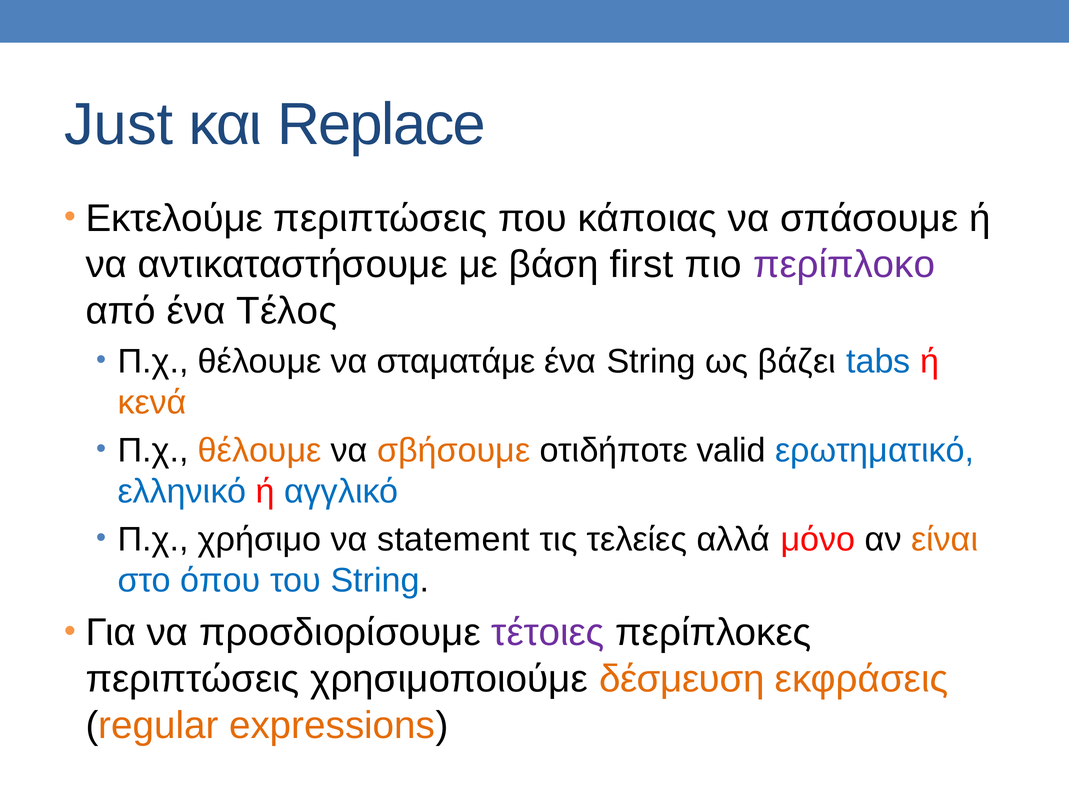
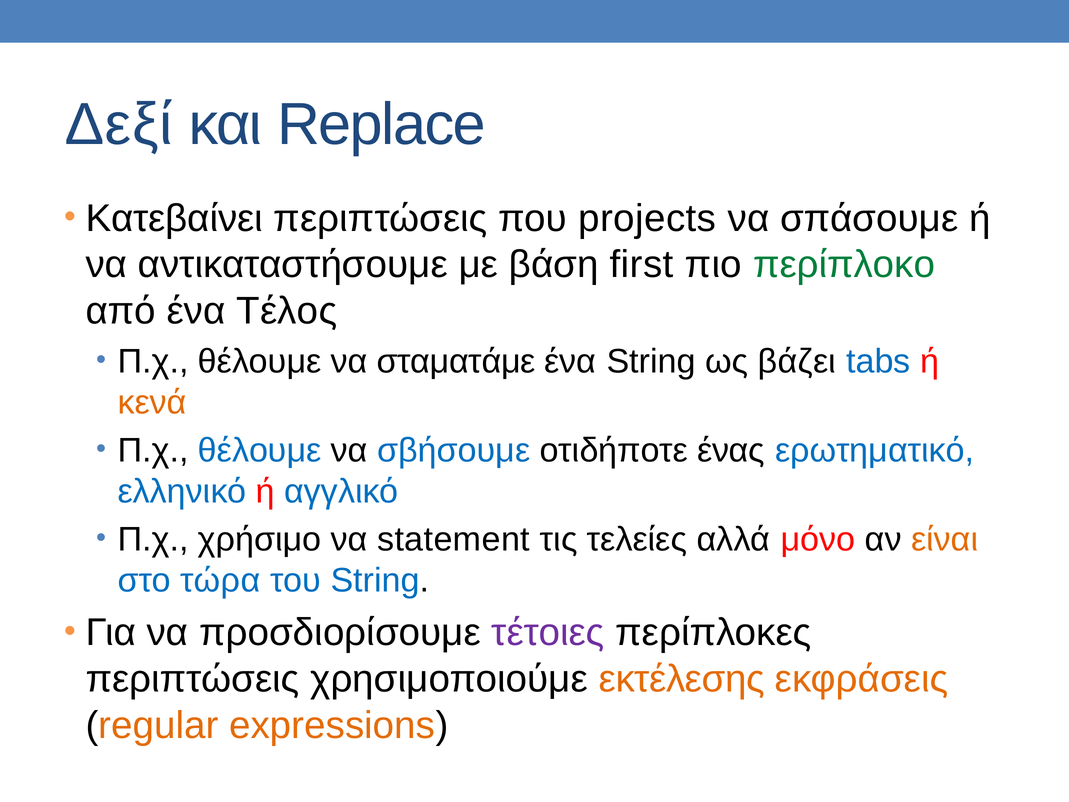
Just: Just -> Δεξί (119, 124)
Εκτελούμε: Εκτελούμε -> Κατεβαίνει (174, 218)
κάποιας: κάποιας -> projects (647, 218)
περίπλοκο colour: purple -> green (844, 265)
θέλουμε colour: orange -> blue (260, 450)
σβήσουμε colour: orange -> blue (454, 450)
valid: valid -> ένας (731, 450)
όπου: όπου -> τώρα (220, 580)
δέσμευση: δέσμευση -> εκτέλεσης (682, 679)
